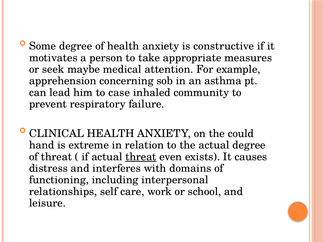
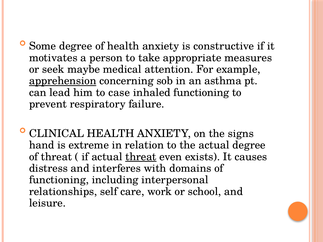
apprehension underline: none -> present (63, 81)
inhaled community: community -> functioning (201, 93)
could: could -> signs (241, 134)
